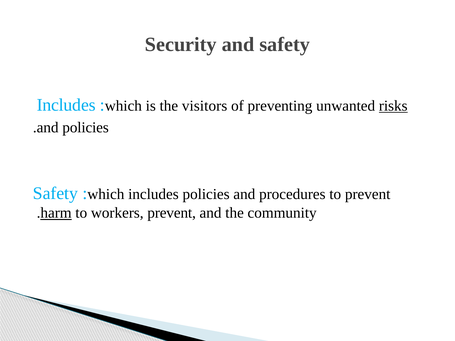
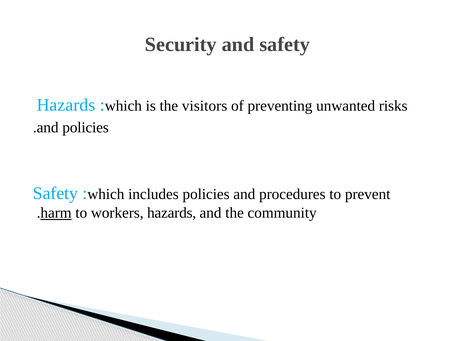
Includes: Includes -> Hazards (66, 105)
risks underline: present -> none (393, 106)
workers prevent: prevent -> hazards (172, 213)
